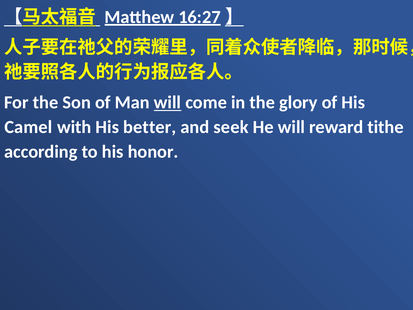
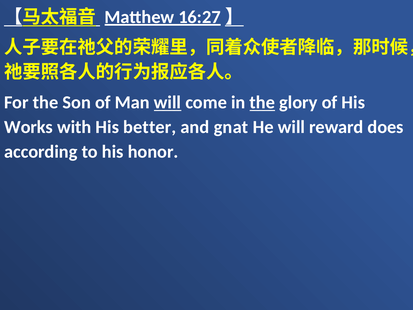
the underline: none -> present (262, 102)
Camel: Camel -> Works (29, 127)
seek: seek -> gnat (231, 127)
tithe: tithe -> does (386, 127)
